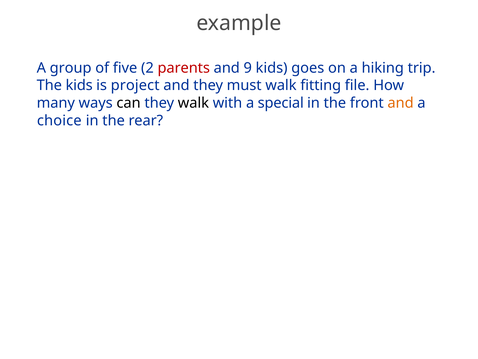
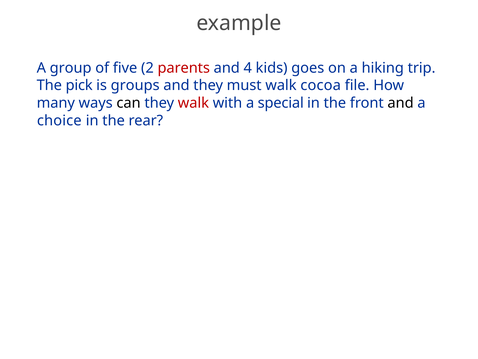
9: 9 -> 4 (248, 68)
The kids: kids -> pick (79, 85)
project: project -> groups (135, 85)
fitting: fitting -> cocoa (321, 85)
walk colour: black -> red (193, 103)
and colour: orange -> black (401, 103)
